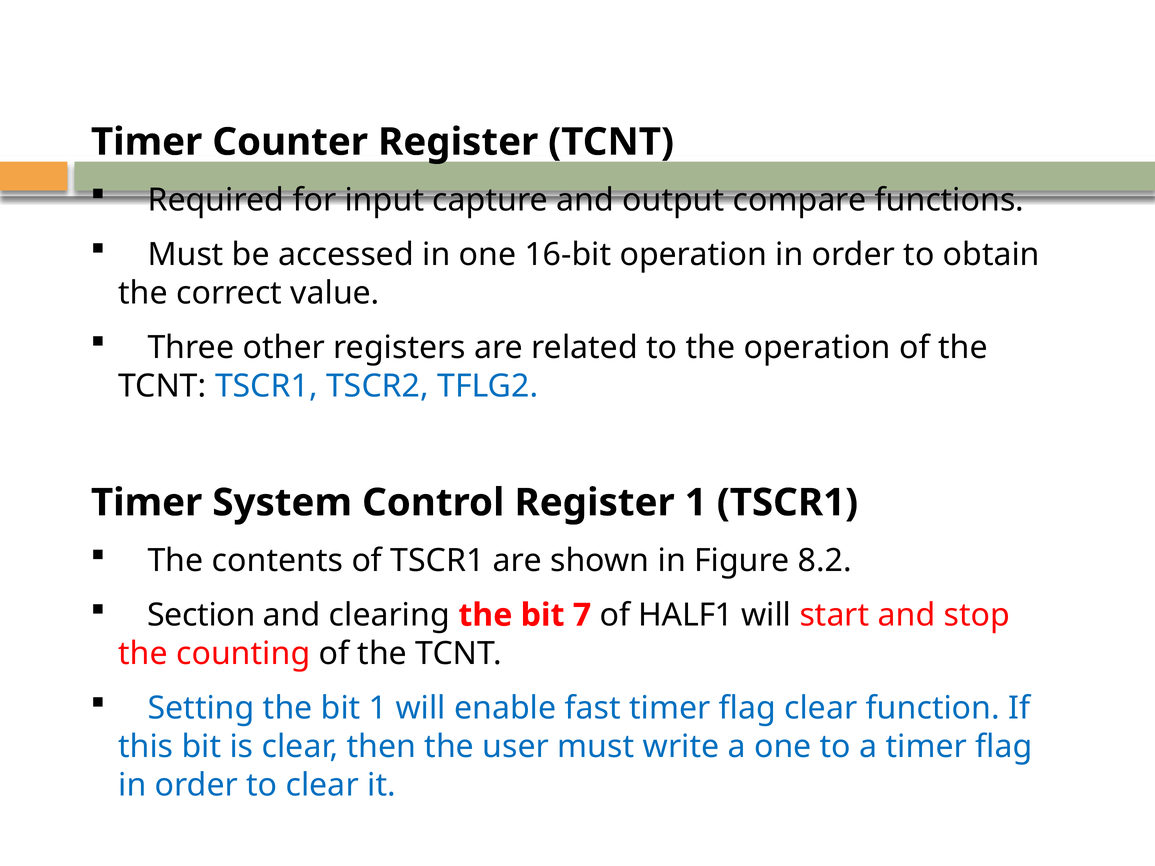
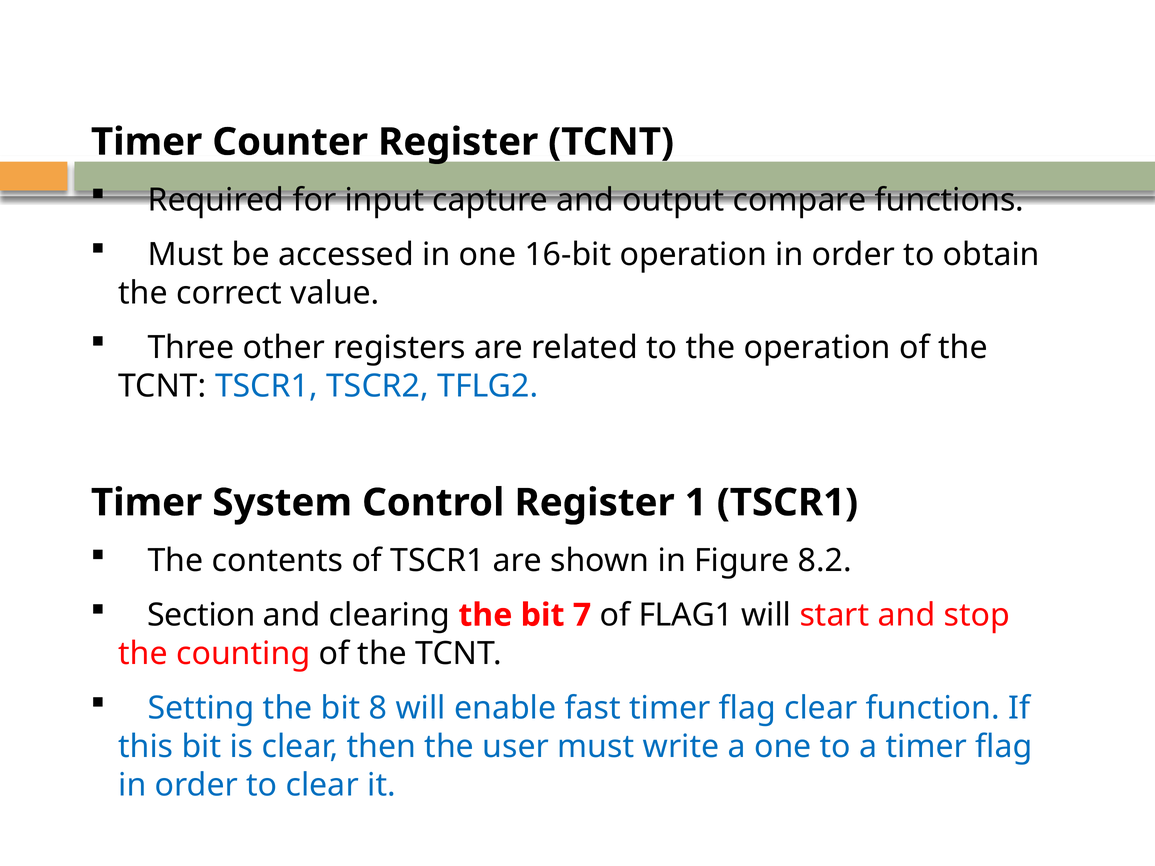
HALF1: HALF1 -> FLAG1 (686, 615)
bit 1: 1 -> 8 (378, 708)
